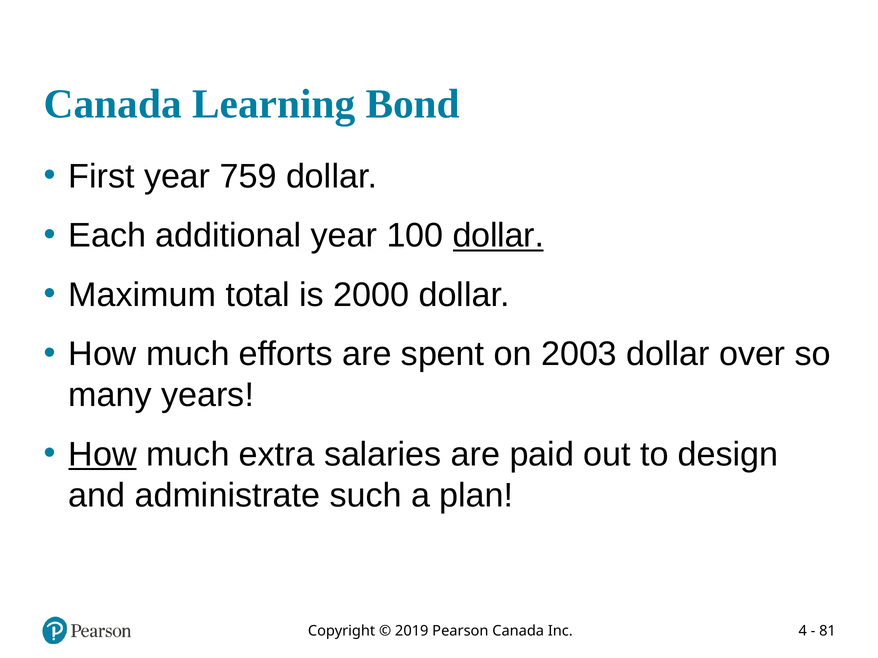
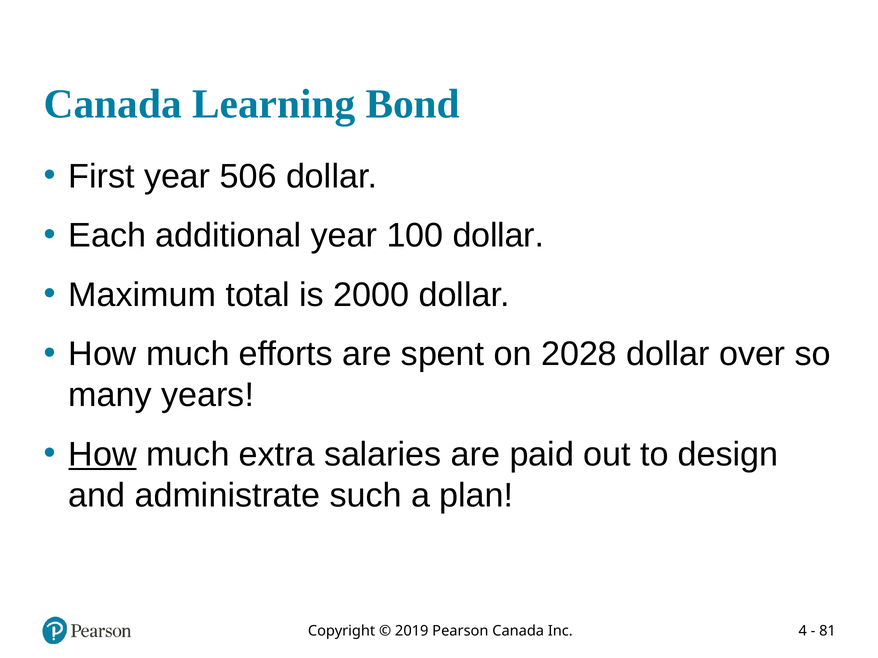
759: 759 -> 506 (248, 177)
dollar underline: present -> none (498, 236)
2003: 2003 -> 2028 (579, 354)
